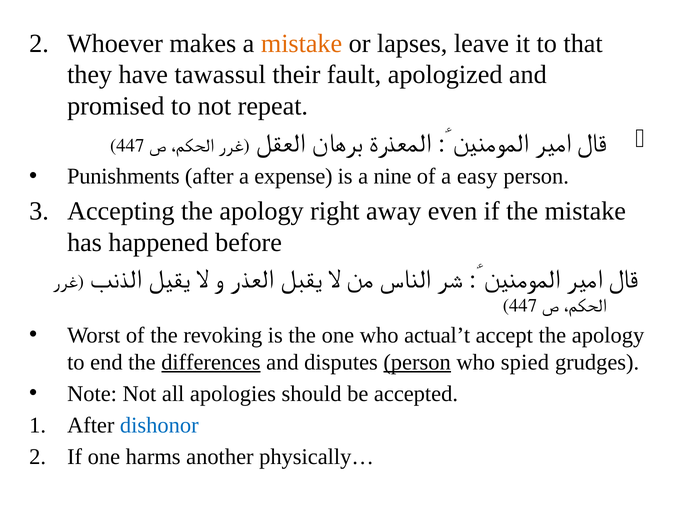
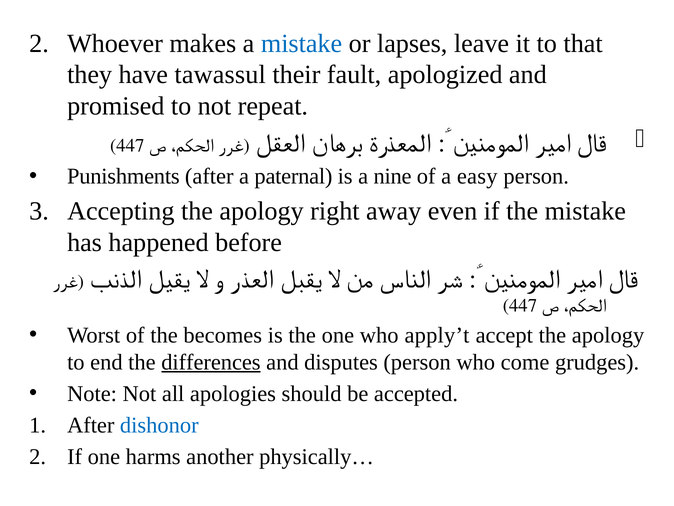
mistake colour: orange -> blue (302, 43)
expense: expense -> paternal (293, 176)
revoking: revoking -> becomes (223, 335)
actual’t: actual’t -> apply’t (437, 335)
person underline: present -> none (417, 362)
spied: spied -> come (525, 362)
